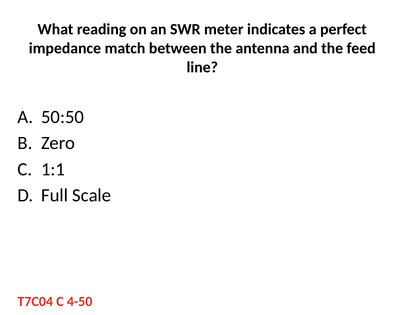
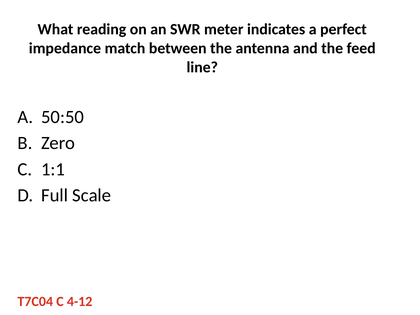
4-50: 4-50 -> 4-12 (80, 302)
